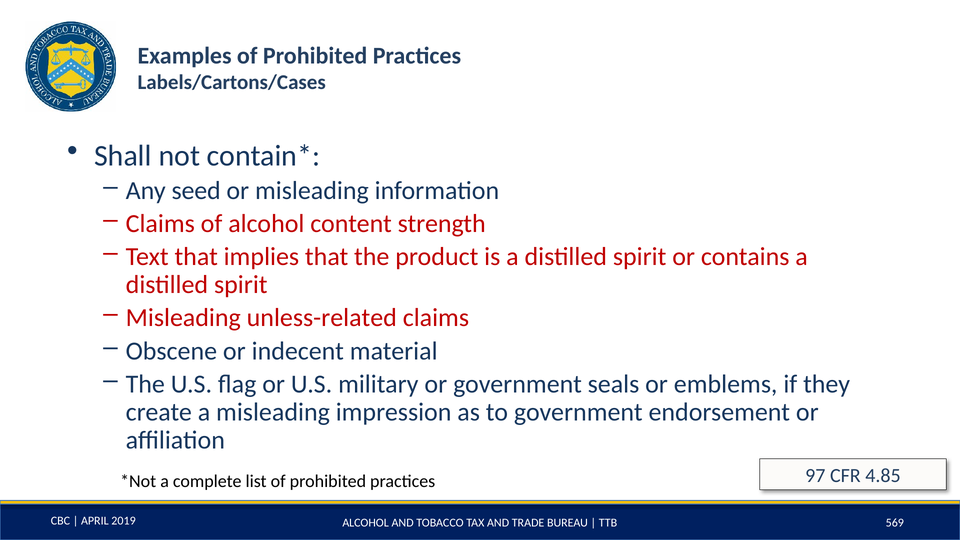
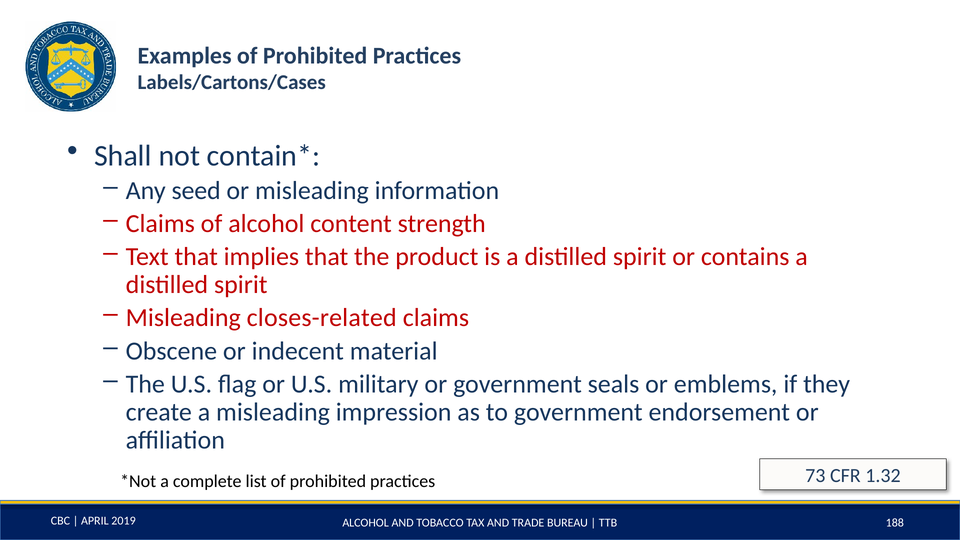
unless-related: unless-related -> closes-related (322, 318)
97: 97 -> 73 (815, 476)
4.85: 4.85 -> 1.32 (883, 476)
569: 569 -> 188 (895, 523)
